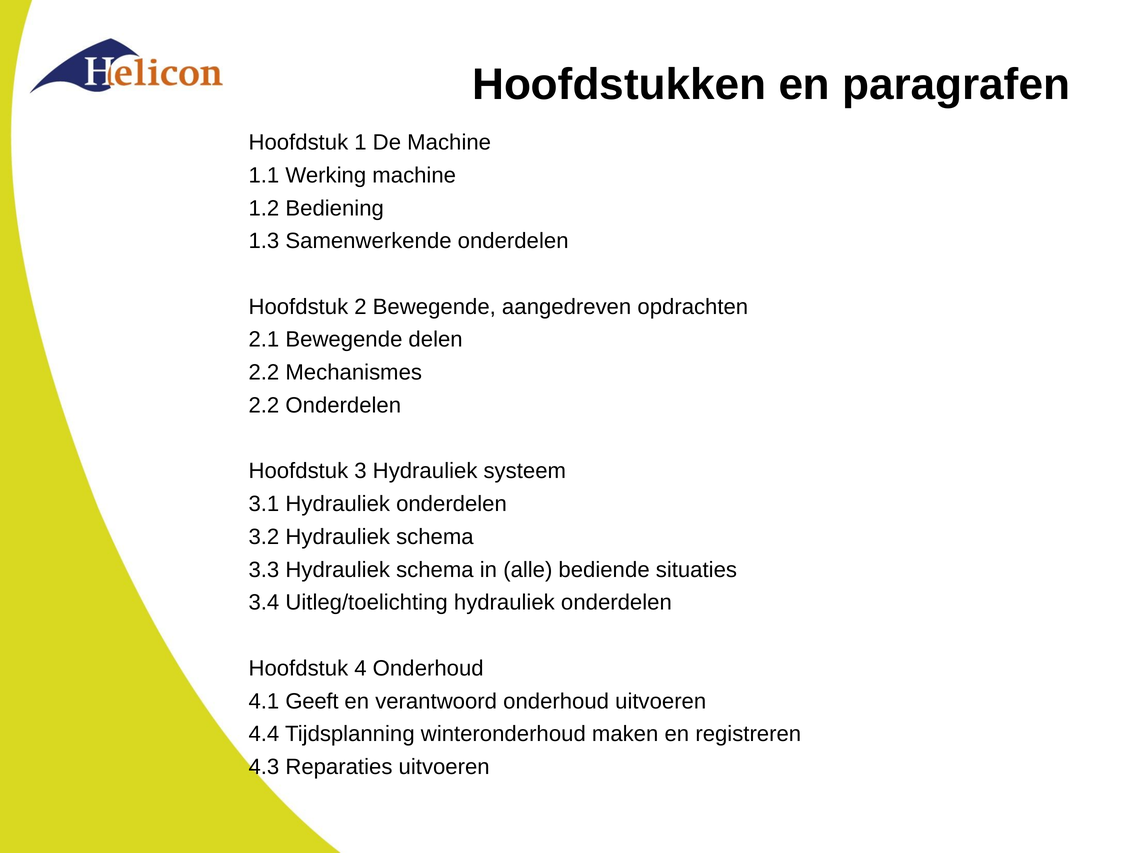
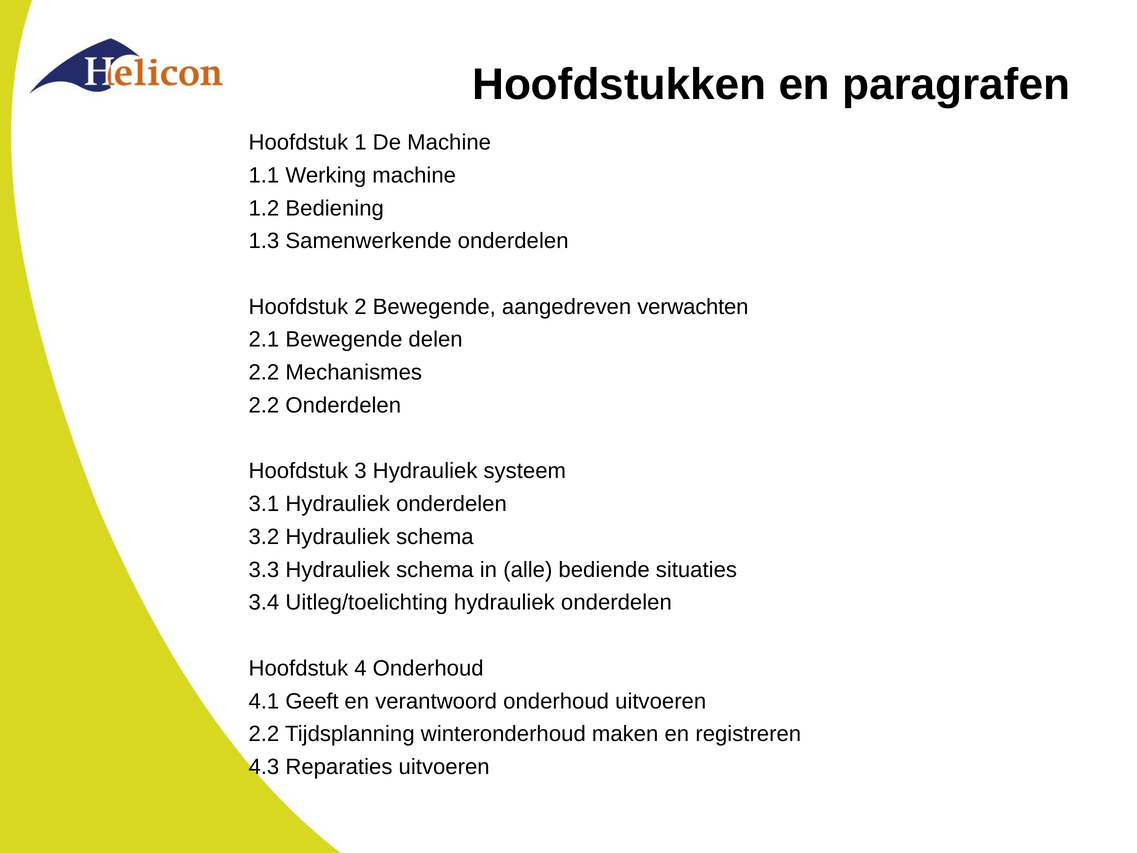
opdrachten: opdrachten -> verwachten (693, 307)
4.4: 4.4 -> 2.2 (264, 734)
